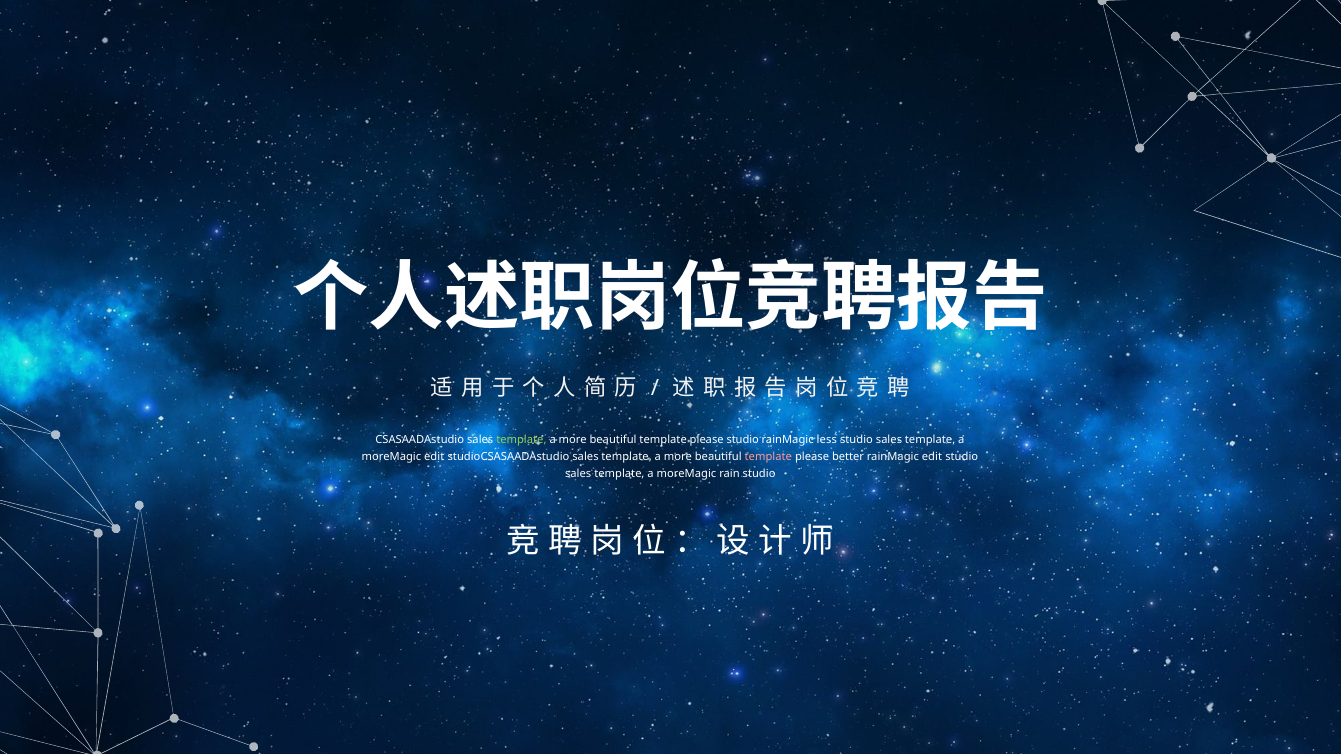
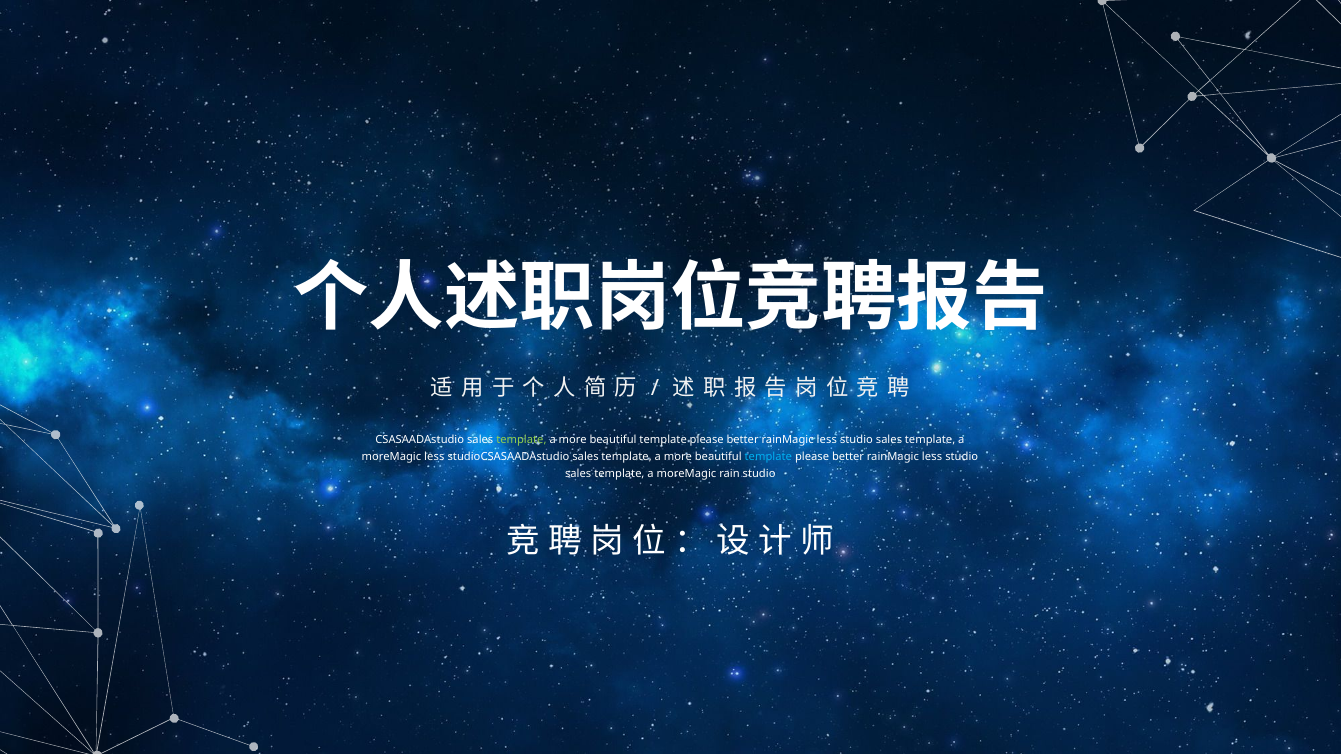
studio: studio -> better (743, 440)
moreMagic edit: edit -> less (434, 457)
template colour: pink -> light blue (768, 457)
edit: edit -> less (932, 457)
